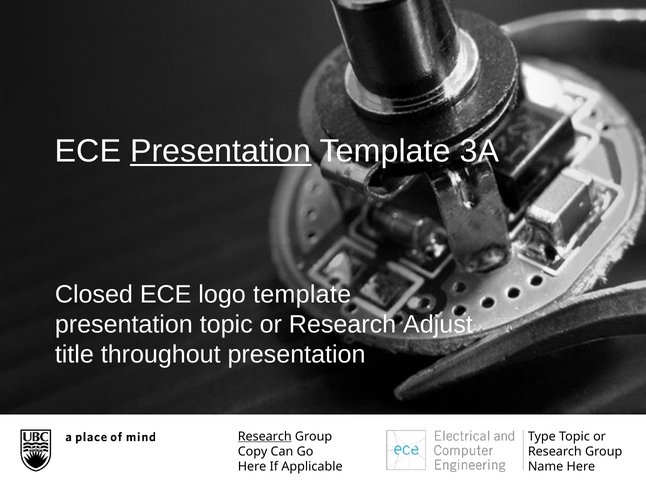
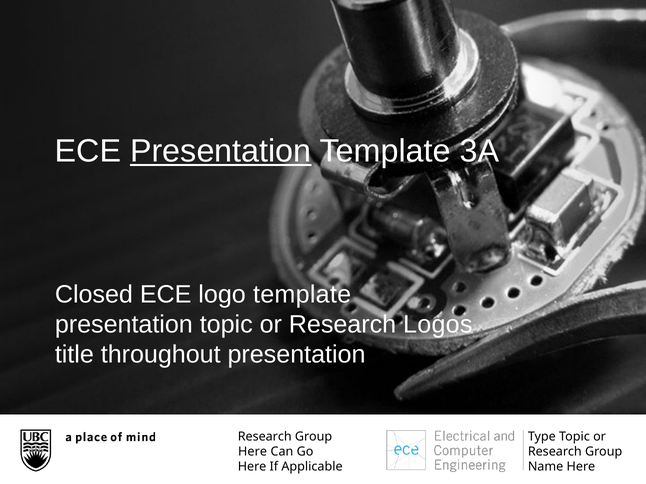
Adjust: Adjust -> Logos (438, 325)
Research underline: present -> none (265, 437)
Copy: Copy -> Here (253, 452)
